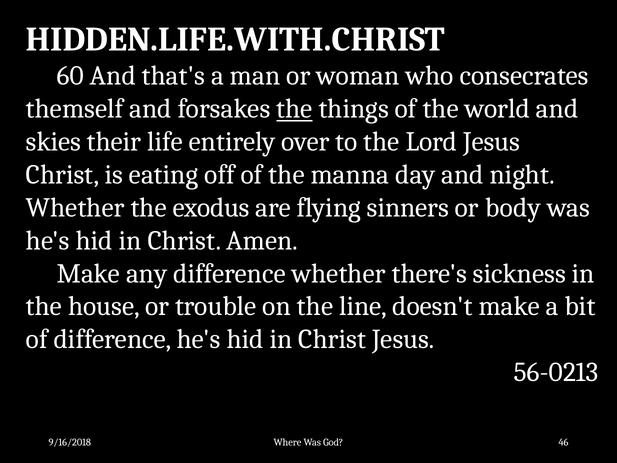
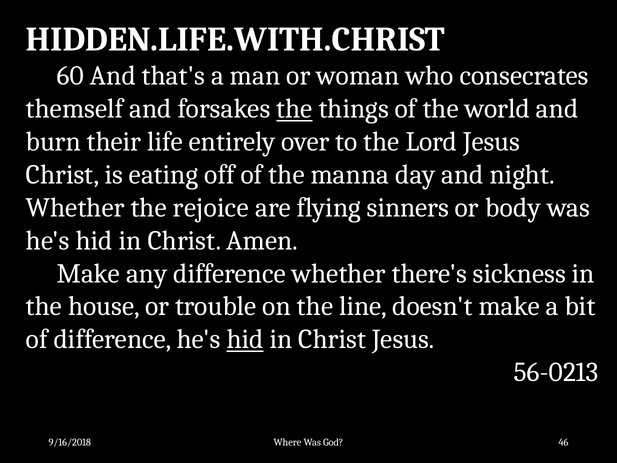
skies: skies -> burn (53, 142)
exodus: exodus -> rejoice (211, 208)
hid underline: none -> present (245, 339)
